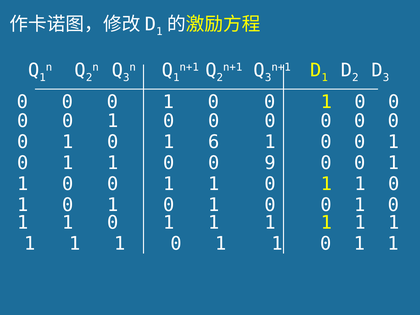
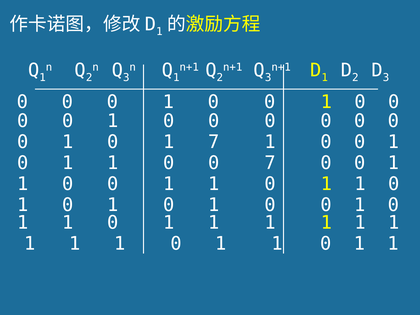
1 6: 6 -> 7 (214, 142)
0 9: 9 -> 7 (270, 163)
